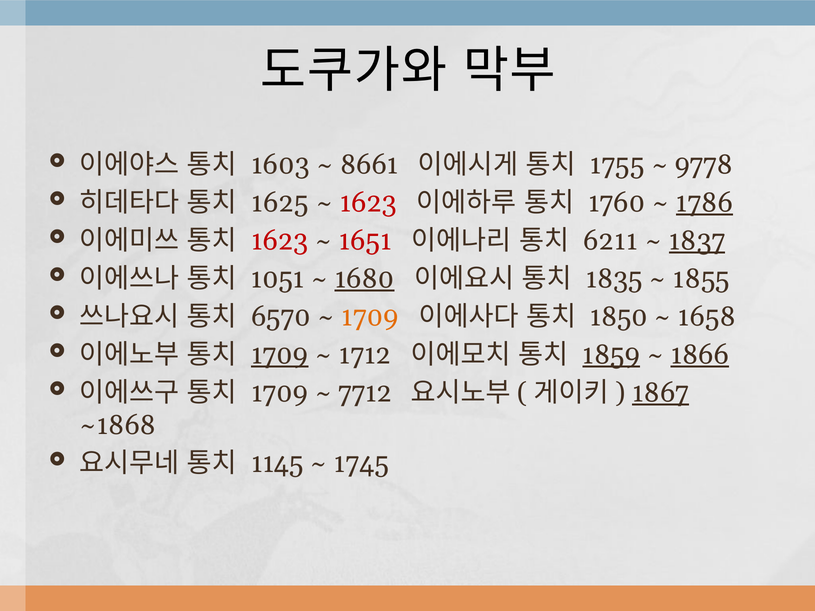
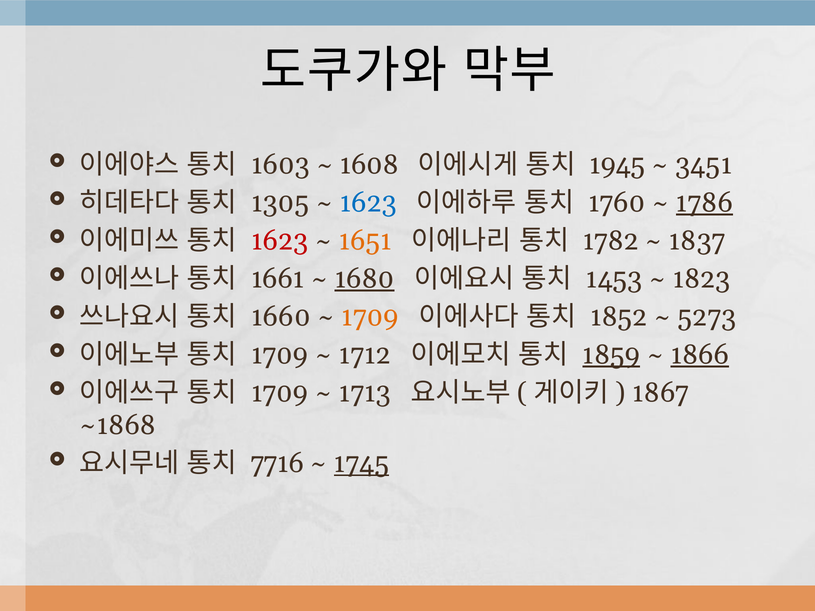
8661: 8661 -> 1608 (369, 165)
1755: 1755 -> 1945 (617, 165)
9778: 9778 -> 3451 (704, 165)
1625: 1625 -> 1305 (280, 203)
1623 colour: red -> blue (368, 203)
1651 colour: red -> orange (365, 241)
6211: 6211 -> 1782 (611, 241)
1837 underline: present -> none (697, 241)
1051: 1051 -> 1661 (278, 279)
1835: 1835 -> 1453 (614, 279)
1855: 1855 -> 1823 (702, 279)
6570: 6570 -> 1660 (281, 317)
1850: 1850 -> 1852 (619, 317)
1658: 1658 -> 5273 (707, 317)
1709 underline: present -> none (280, 355)
7712: 7712 -> 1713 (365, 393)
1867 underline: present -> none (661, 393)
1145: 1145 -> 7716 (277, 464)
1745 underline: none -> present (361, 464)
